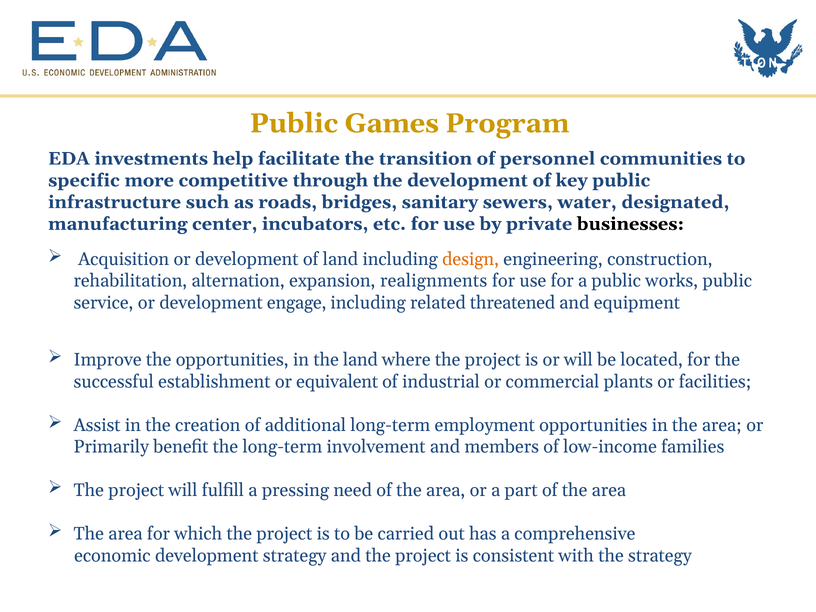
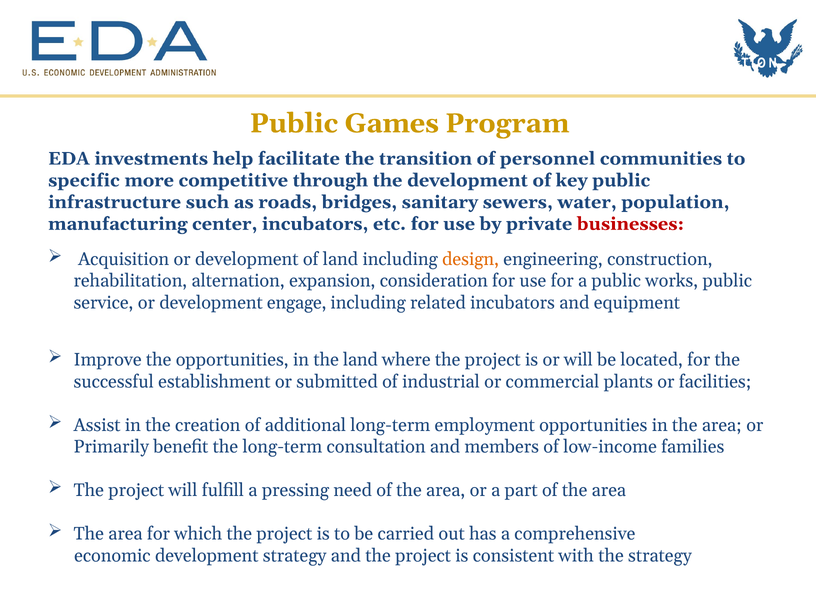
designated: designated -> population (675, 202)
businesses colour: black -> red (631, 224)
realignments: realignments -> consideration (434, 281)
related threatened: threatened -> incubators (513, 303)
equivalent: equivalent -> submitted (337, 382)
involvement: involvement -> consultation (376, 447)
